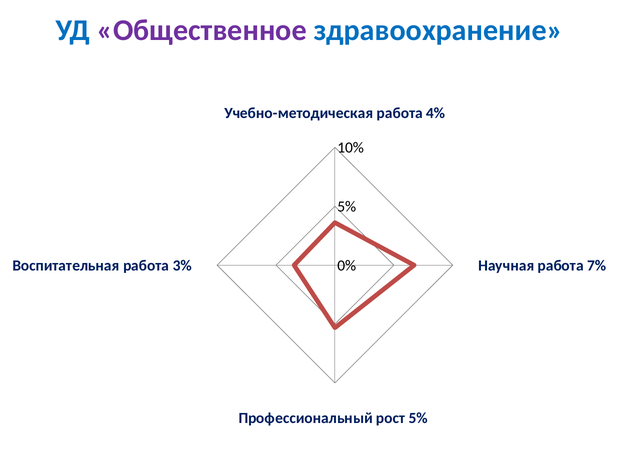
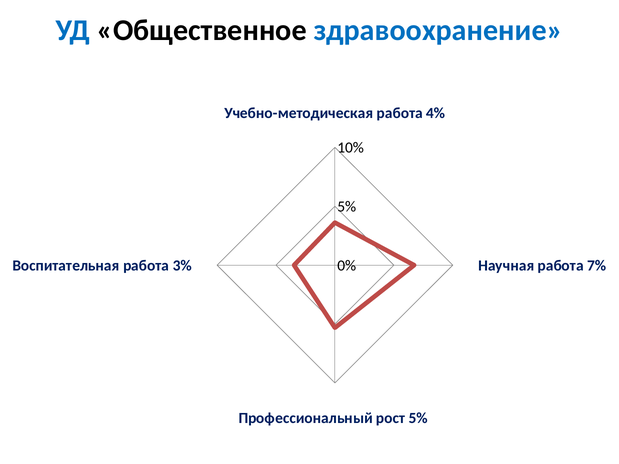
Общественное colour: purple -> black (202, 30)
